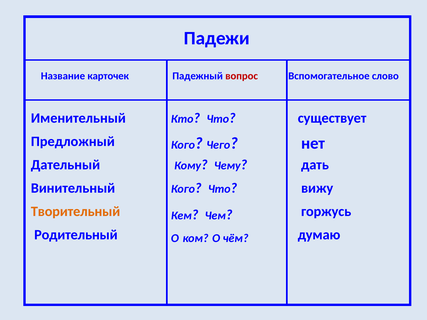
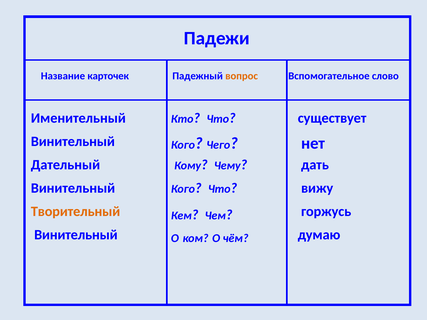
вопрос colour: red -> orange (242, 76)
Предложный: Предложный -> Винительный (73, 142)
Родительный: Родительный -> Винительный (76, 235)
